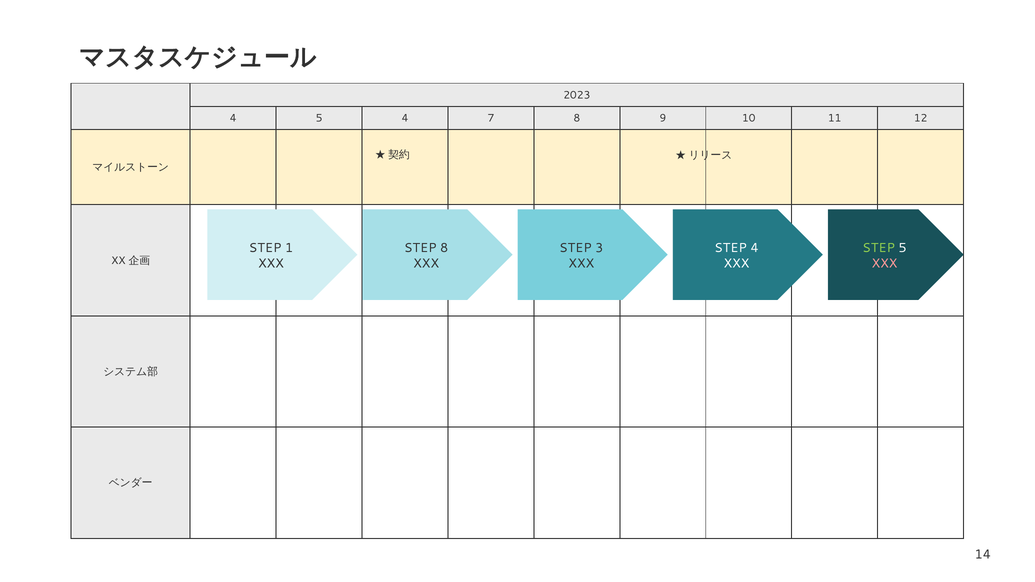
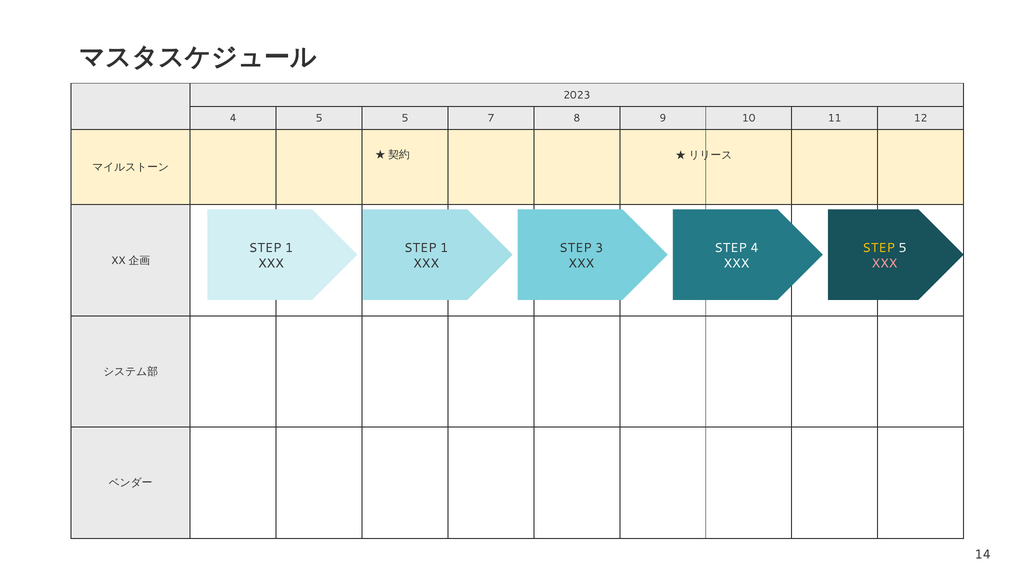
5 4: 4 -> 5 (405, 118)
8: 8 -> 1 (444, 248)
STEP colour: light green -> yellow (879, 248)
